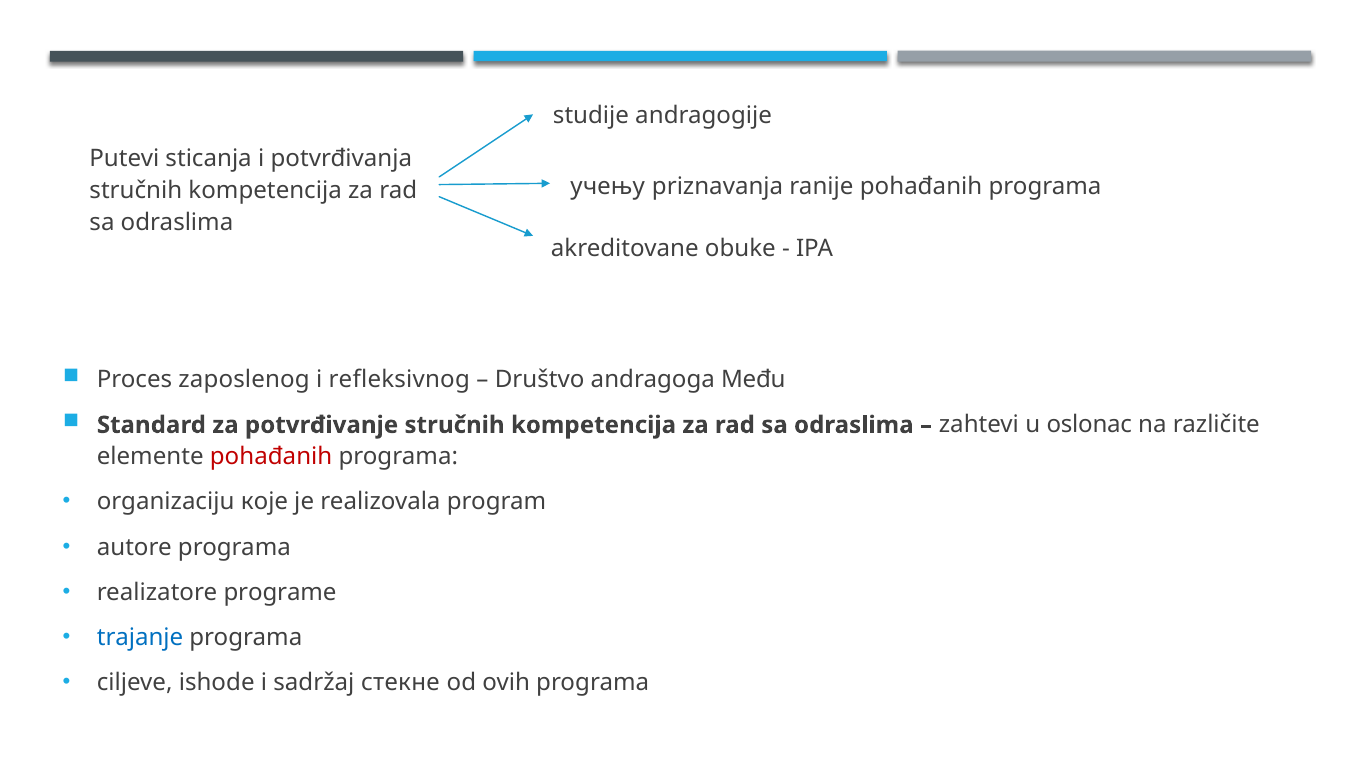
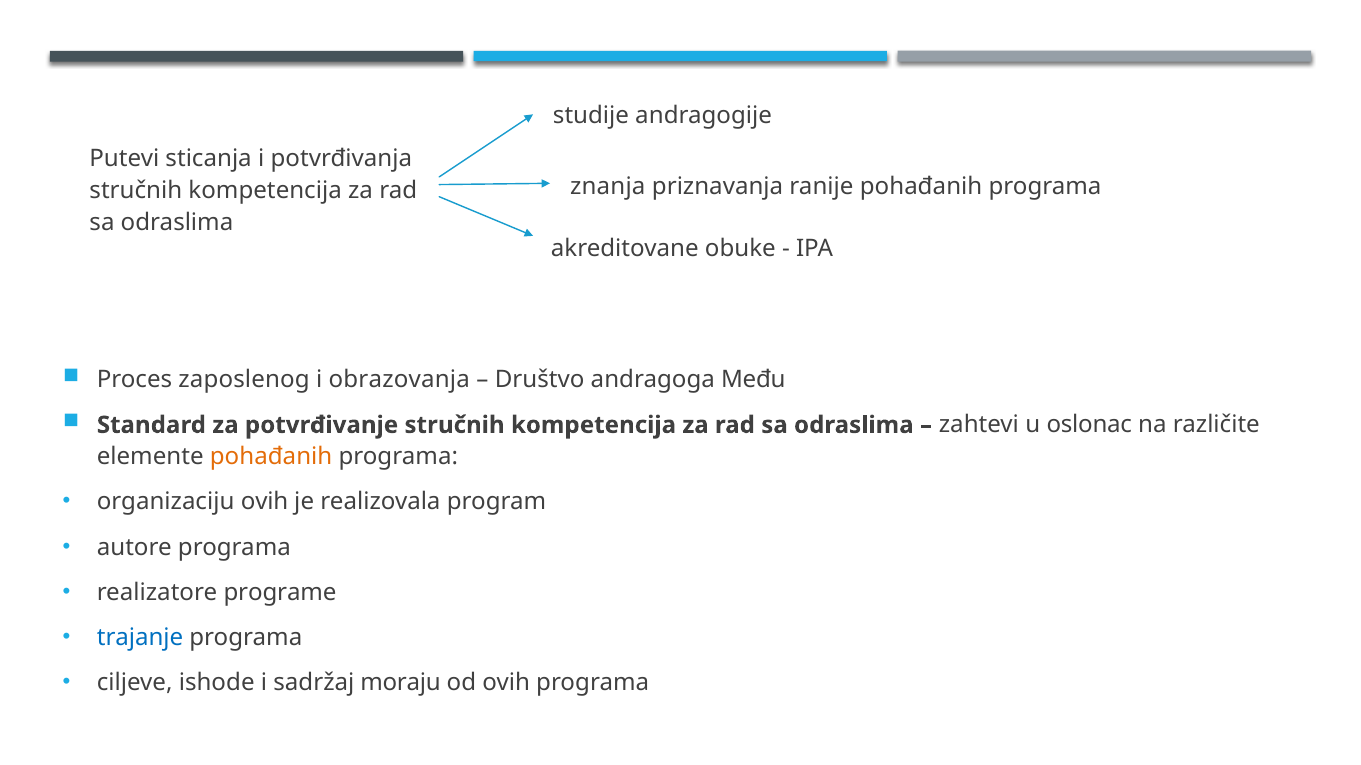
учењу: учењу -> znanja (608, 187)
refleksivnog: refleksivnog -> obrazovanja (399, 380)
pohađanih colour: red -> orange (271, 457)
organizaciju које: које -> ovih (265, 502)
стекне: стекне -> moraju (401, 683)
